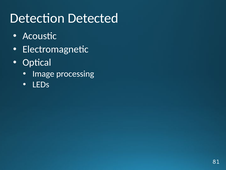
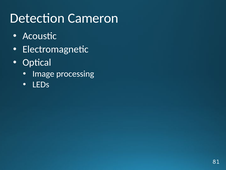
Detected: Detected -> Cameron (93, 18)
